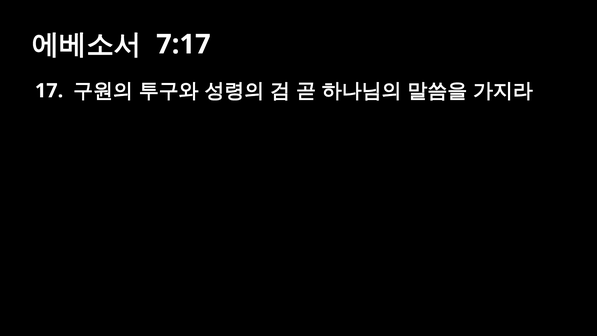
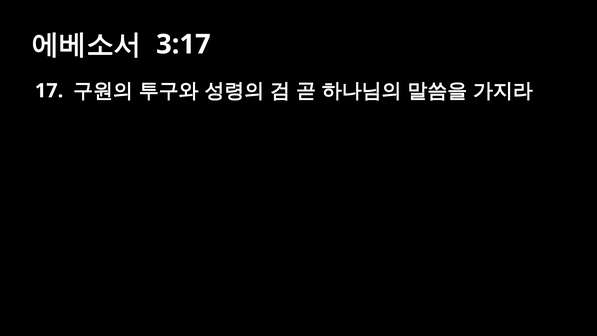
7:17: 7:17 -> 3:17 (183, 44)
